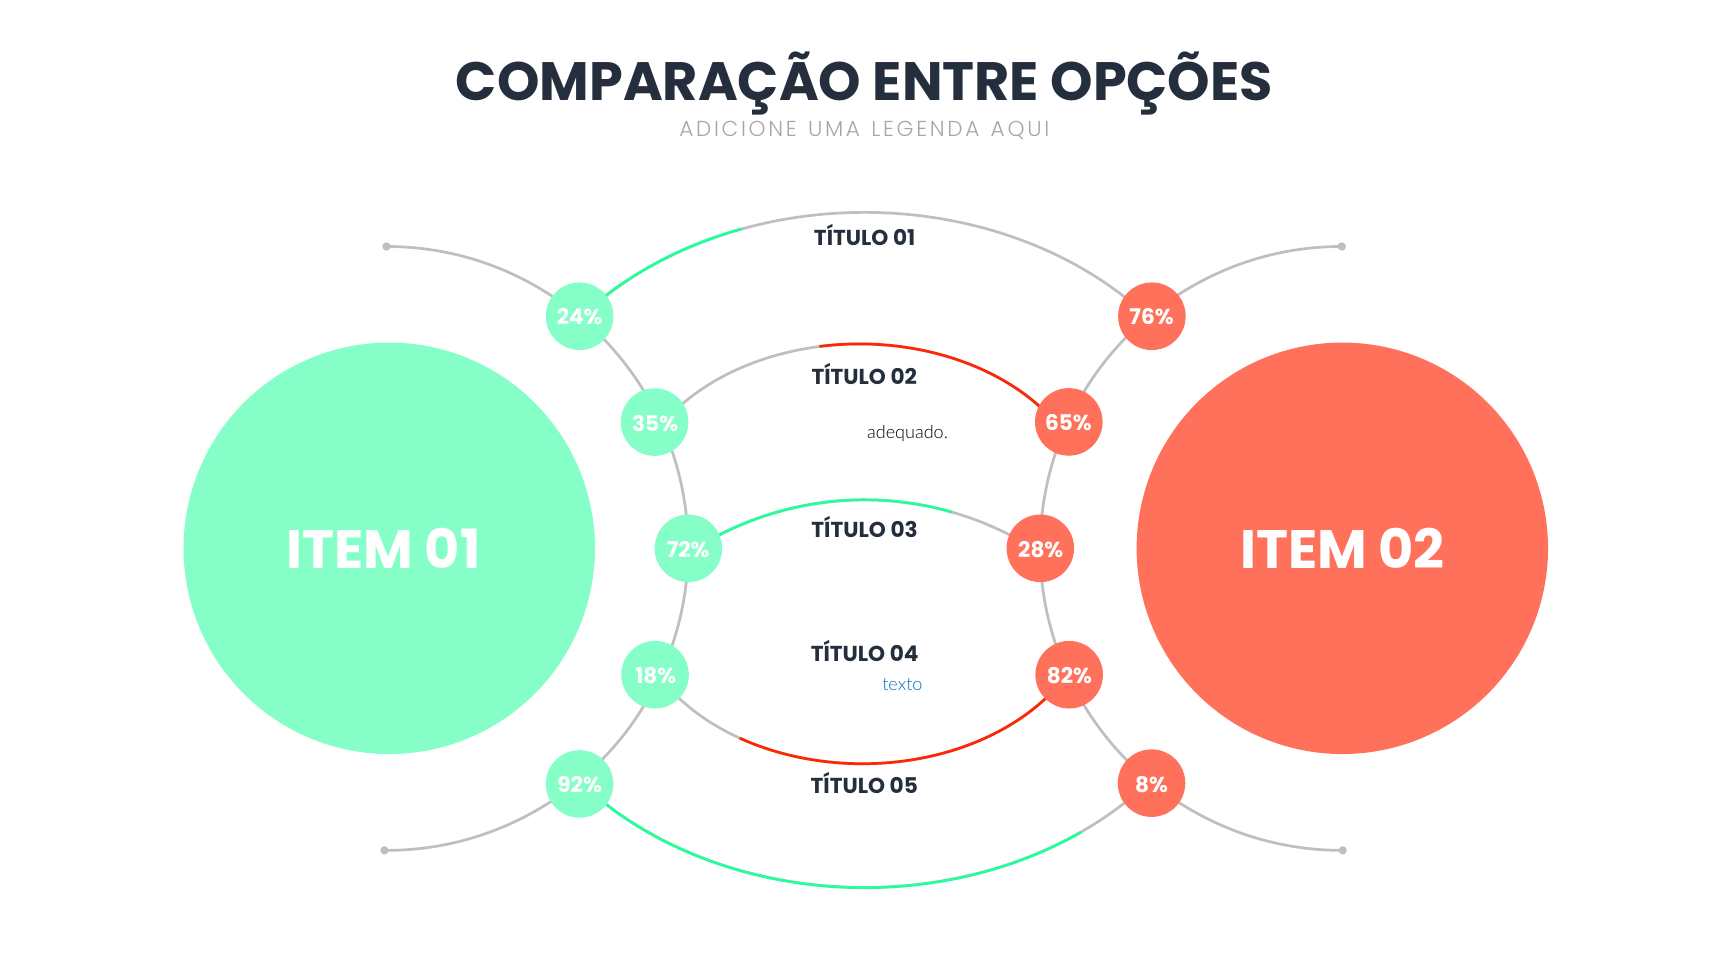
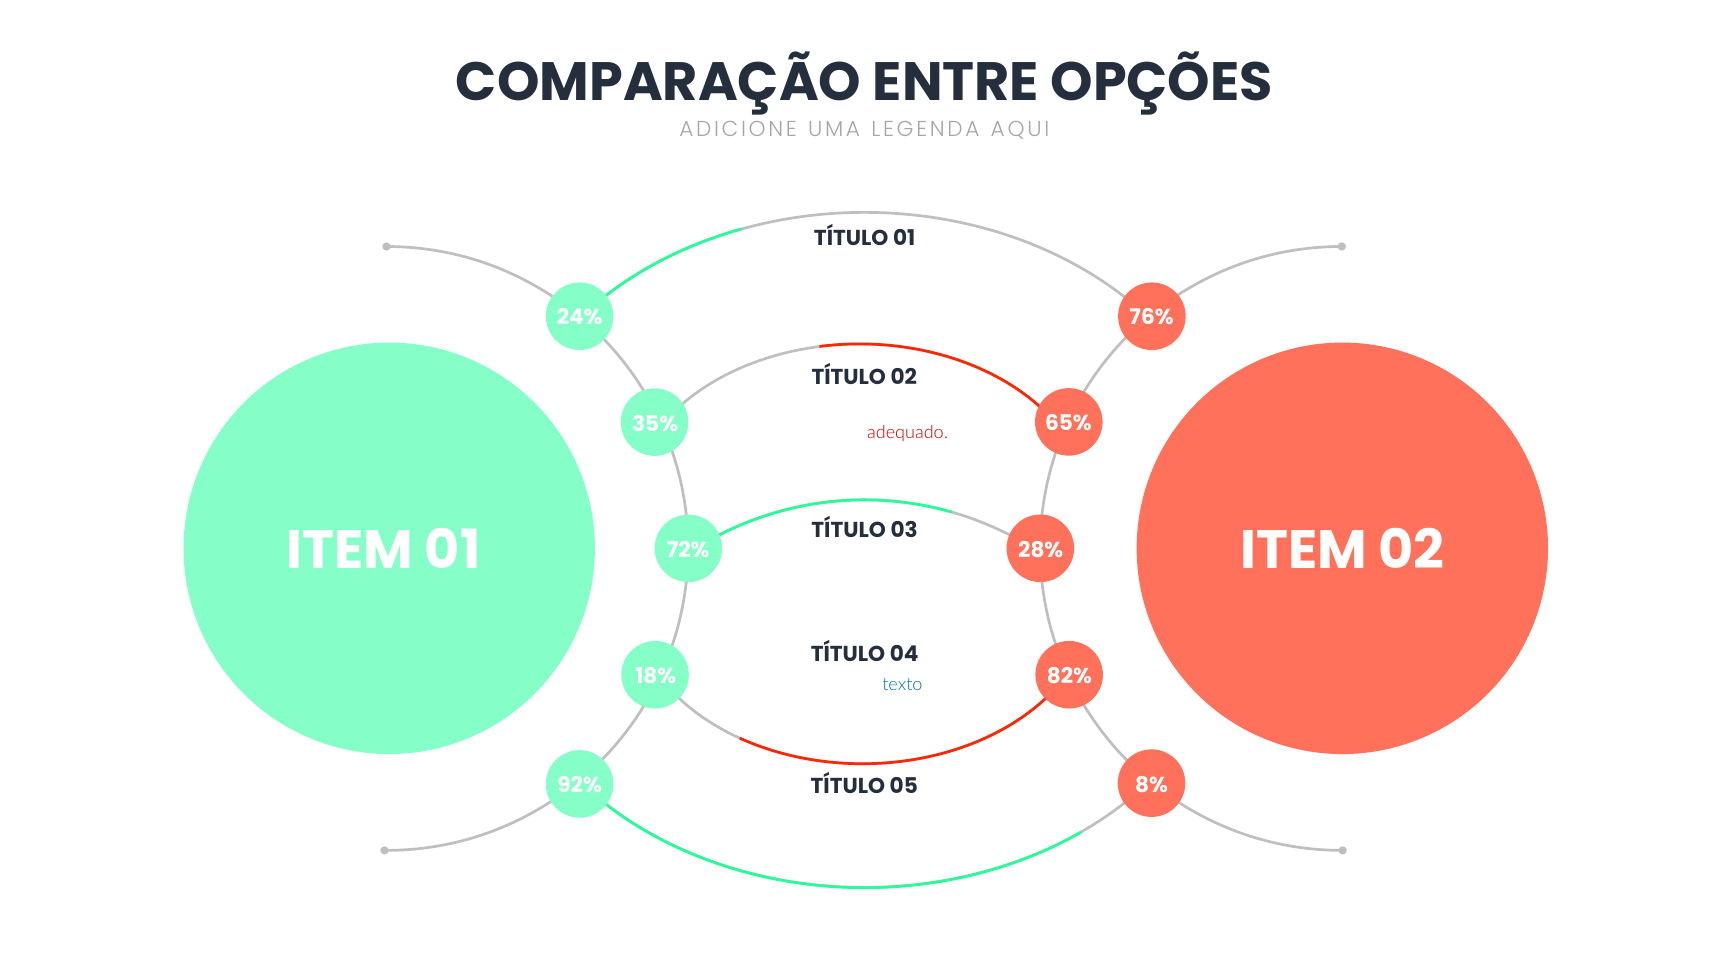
adequado colour: black -> red (908, 432)
